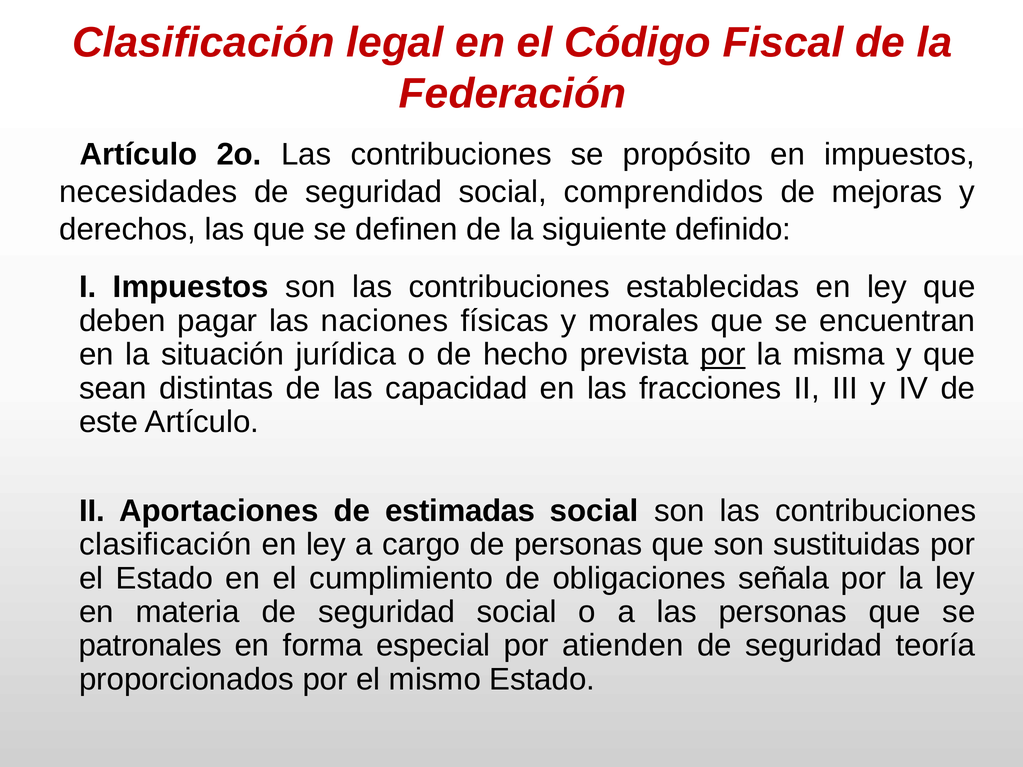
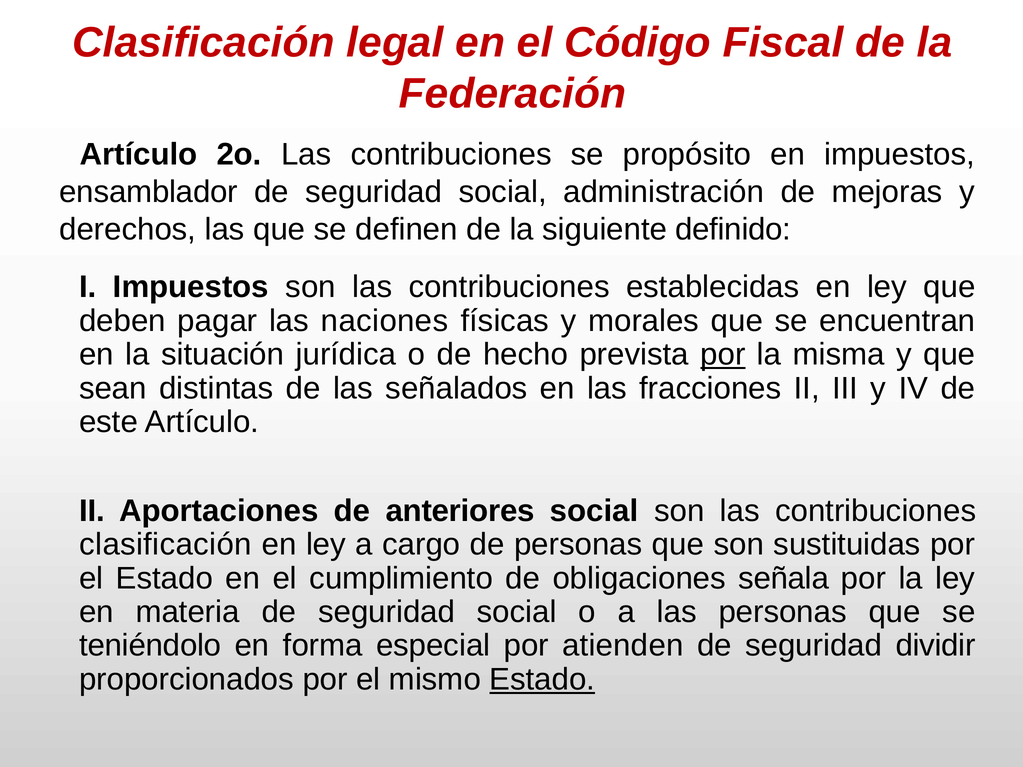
necesidades: necesidades -> ensamblador (149, 192)
comprendidos: comprendidos -> administración (664, 192)
capacidad: capacidad -> señalados (456, 388)
estimadas: estimadas -> anteriores (460, 511)
patronales: patronales -> teniéndolo (150, 646)
teoría: teoría -> dividir (936, 646)
Estado underline: none -> present (542, 680)
